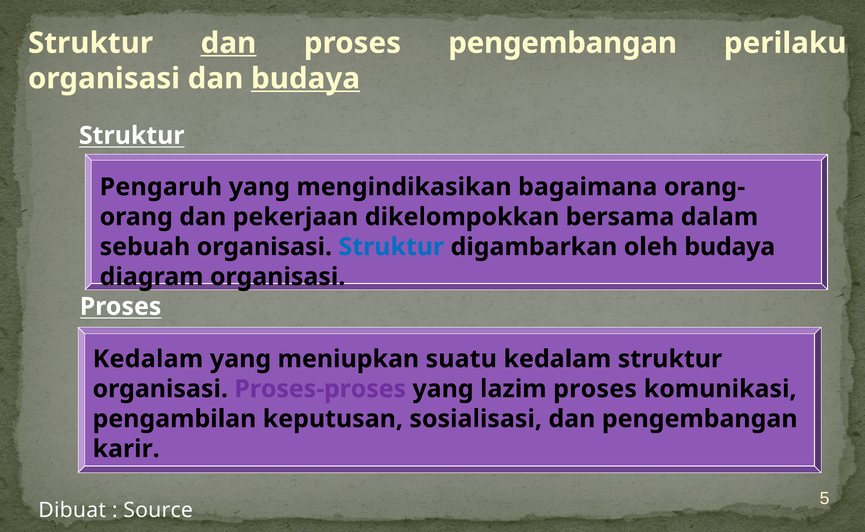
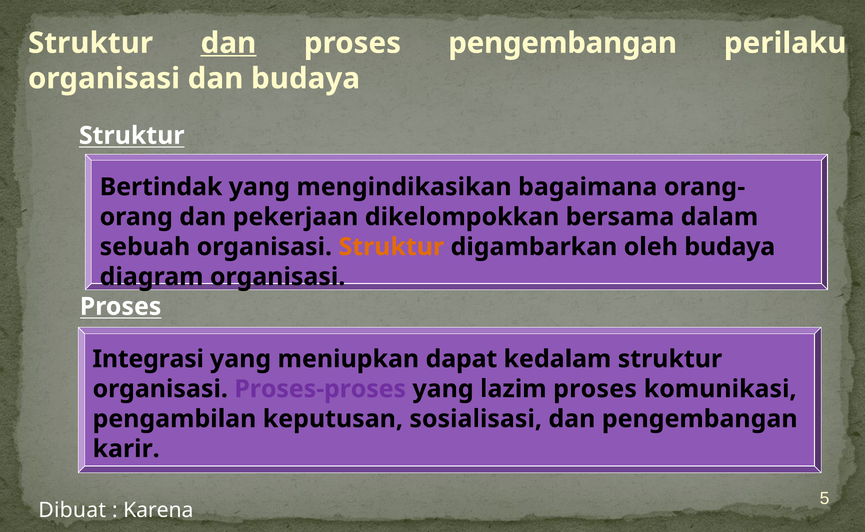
budaya underline: present -> none (306, 79)
Pengaruh: Pengaruh -> Bertindak (161, 187)
Struktur colour: blue -> orange (391, 247)
Kedalam: Kedalam -> Integrasi (148, 359)
suatu: suatu -> dapat (461, 359)
Source: Source -> Karena (158, 510)
